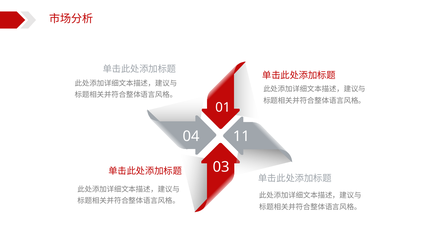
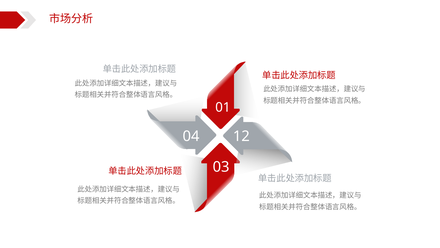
11: 11 -> 12 (241, 136)
